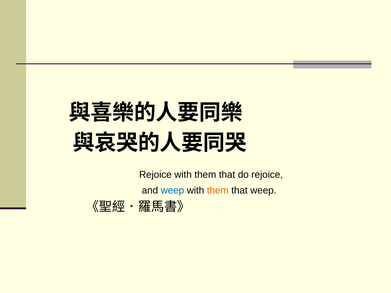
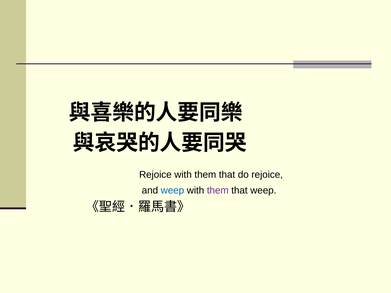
them colour: orange -> purple (218, 191)
